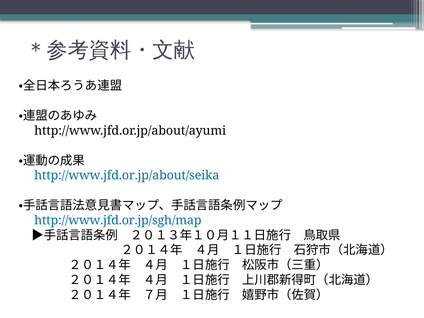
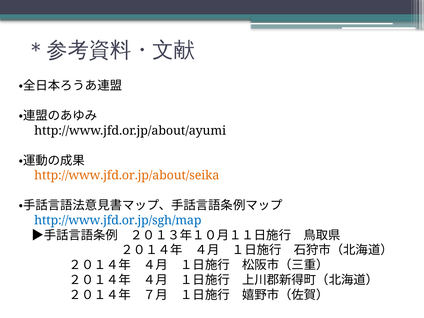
http://www.jfd.or.jp/about/seika colour: blue -> orange (127, 176)
